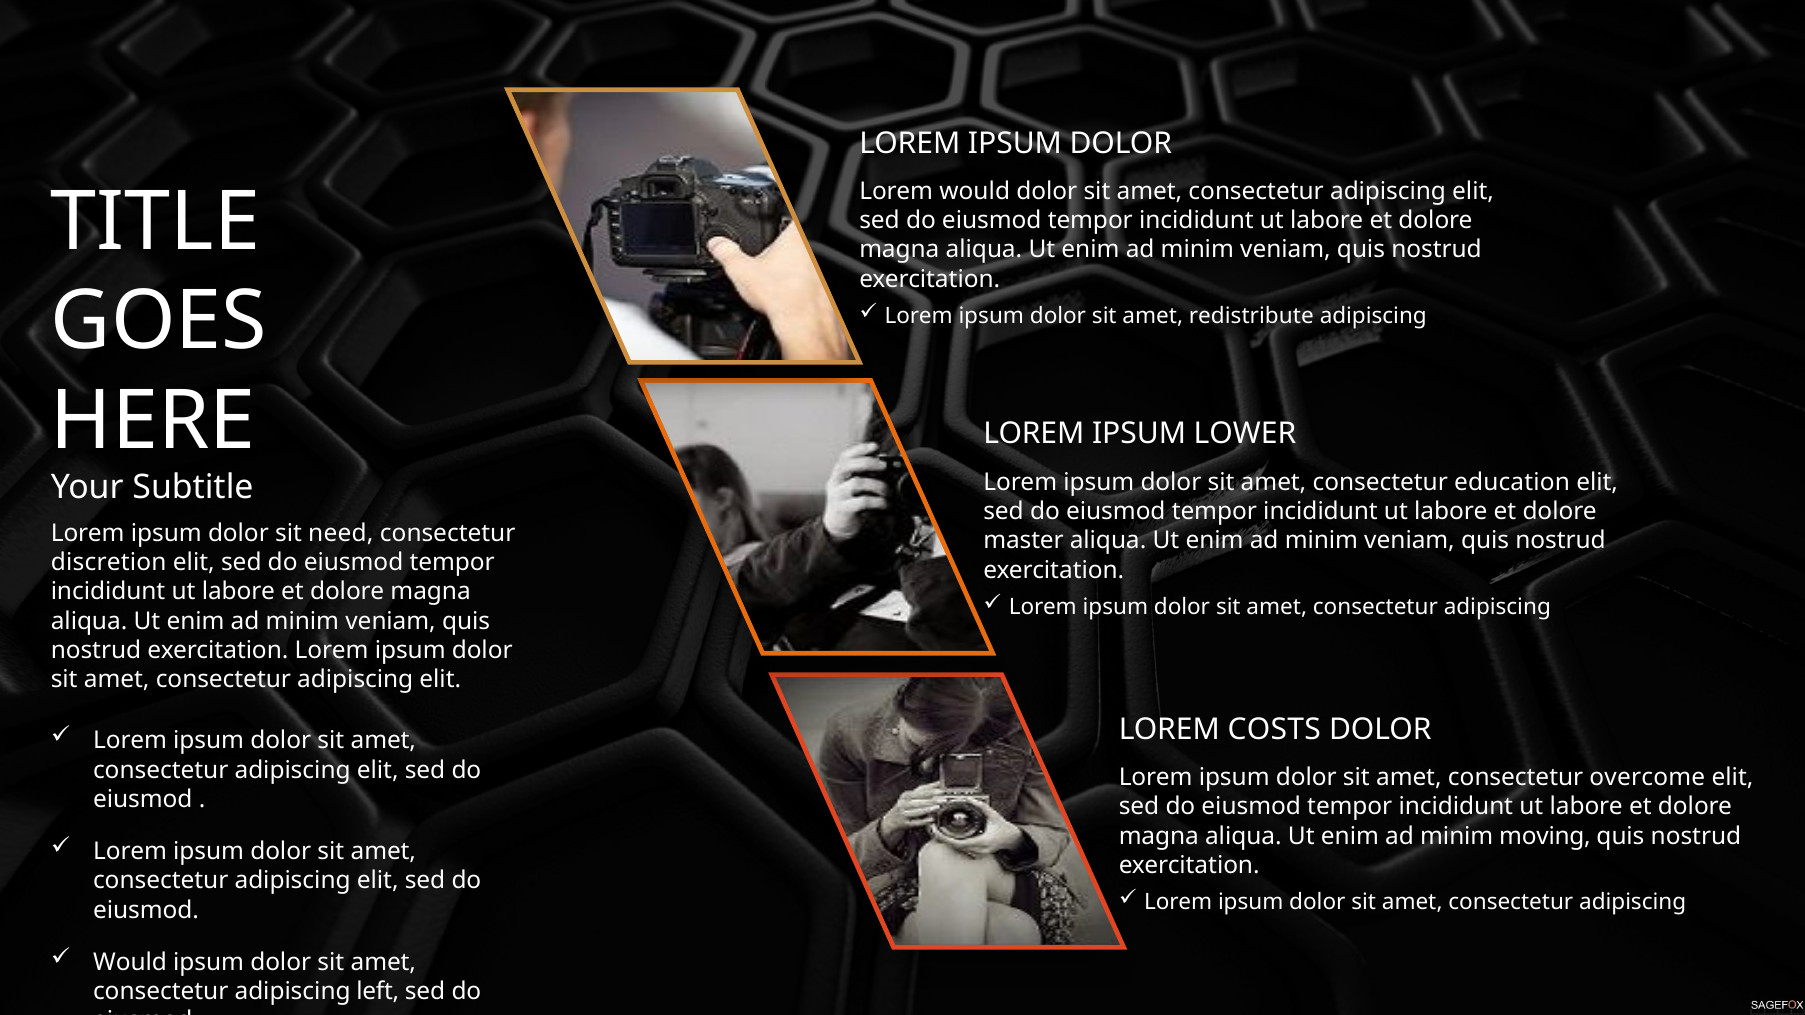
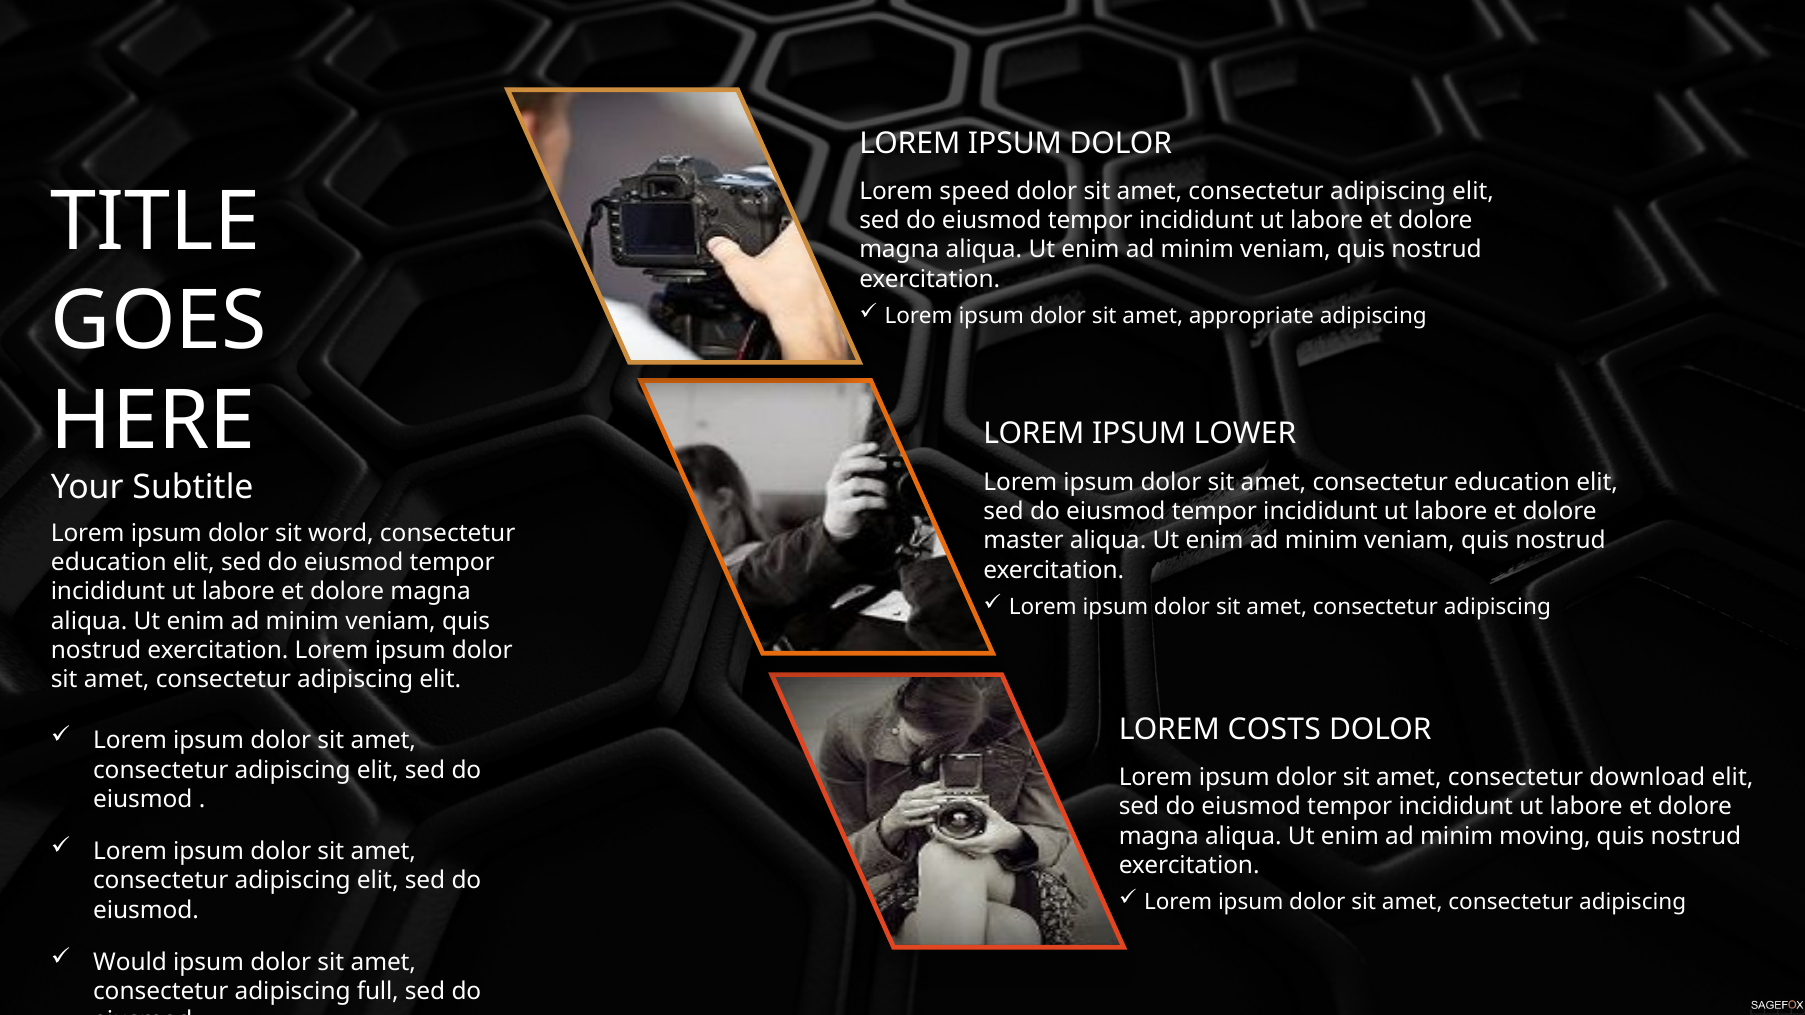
Lorem would: would -> speed (975, 191)
redistribute: redistribute -> appropriate (1251, 316)
need: need -> word (341, 533)
discretion: discretion -> education (109, 563)
overcome: overcome -> download (1647, 777)
left: left -> full (378, 992)
